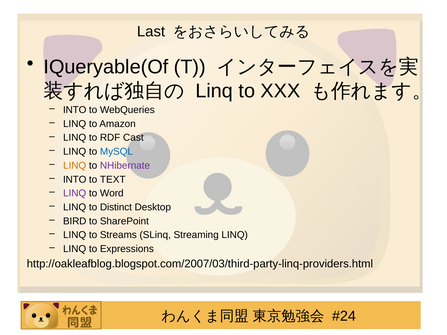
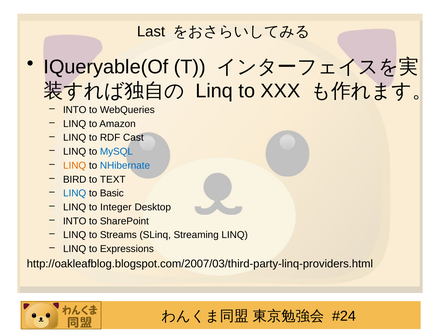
NHibernate colour: purple -> blue (125, 166)
INTO: INTO -> BIRD (75, 180)
LINQ colour: purple -> blue (75, 193)
Word: Word -> Basic (112, 193)
Distinct: Distinct -> Integer (116, 207)
BIRD: BIRD -> INTO (75, 221)
